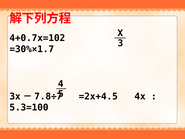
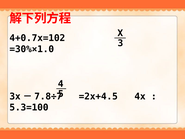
=30%×1.7: =30%×1.7 -> =30%×1.0 (32, 49)
